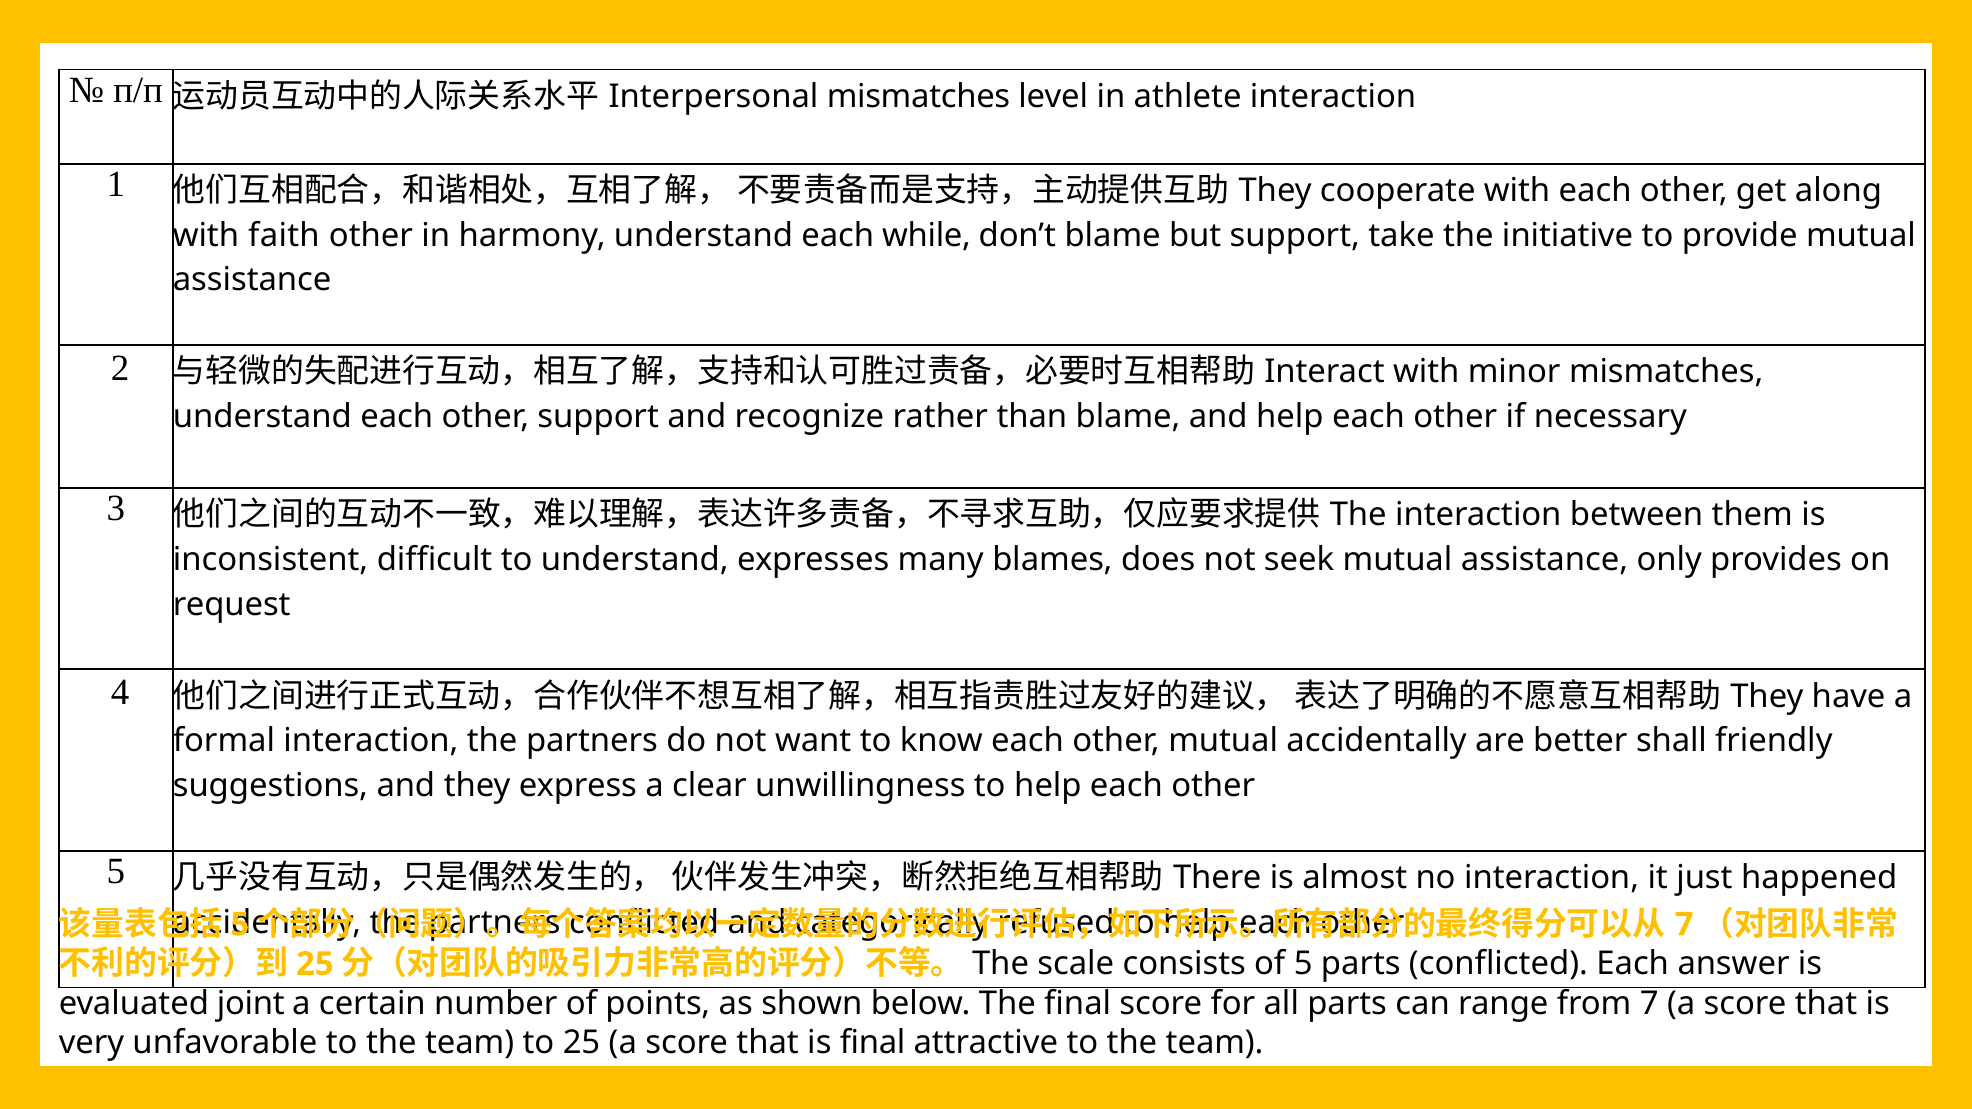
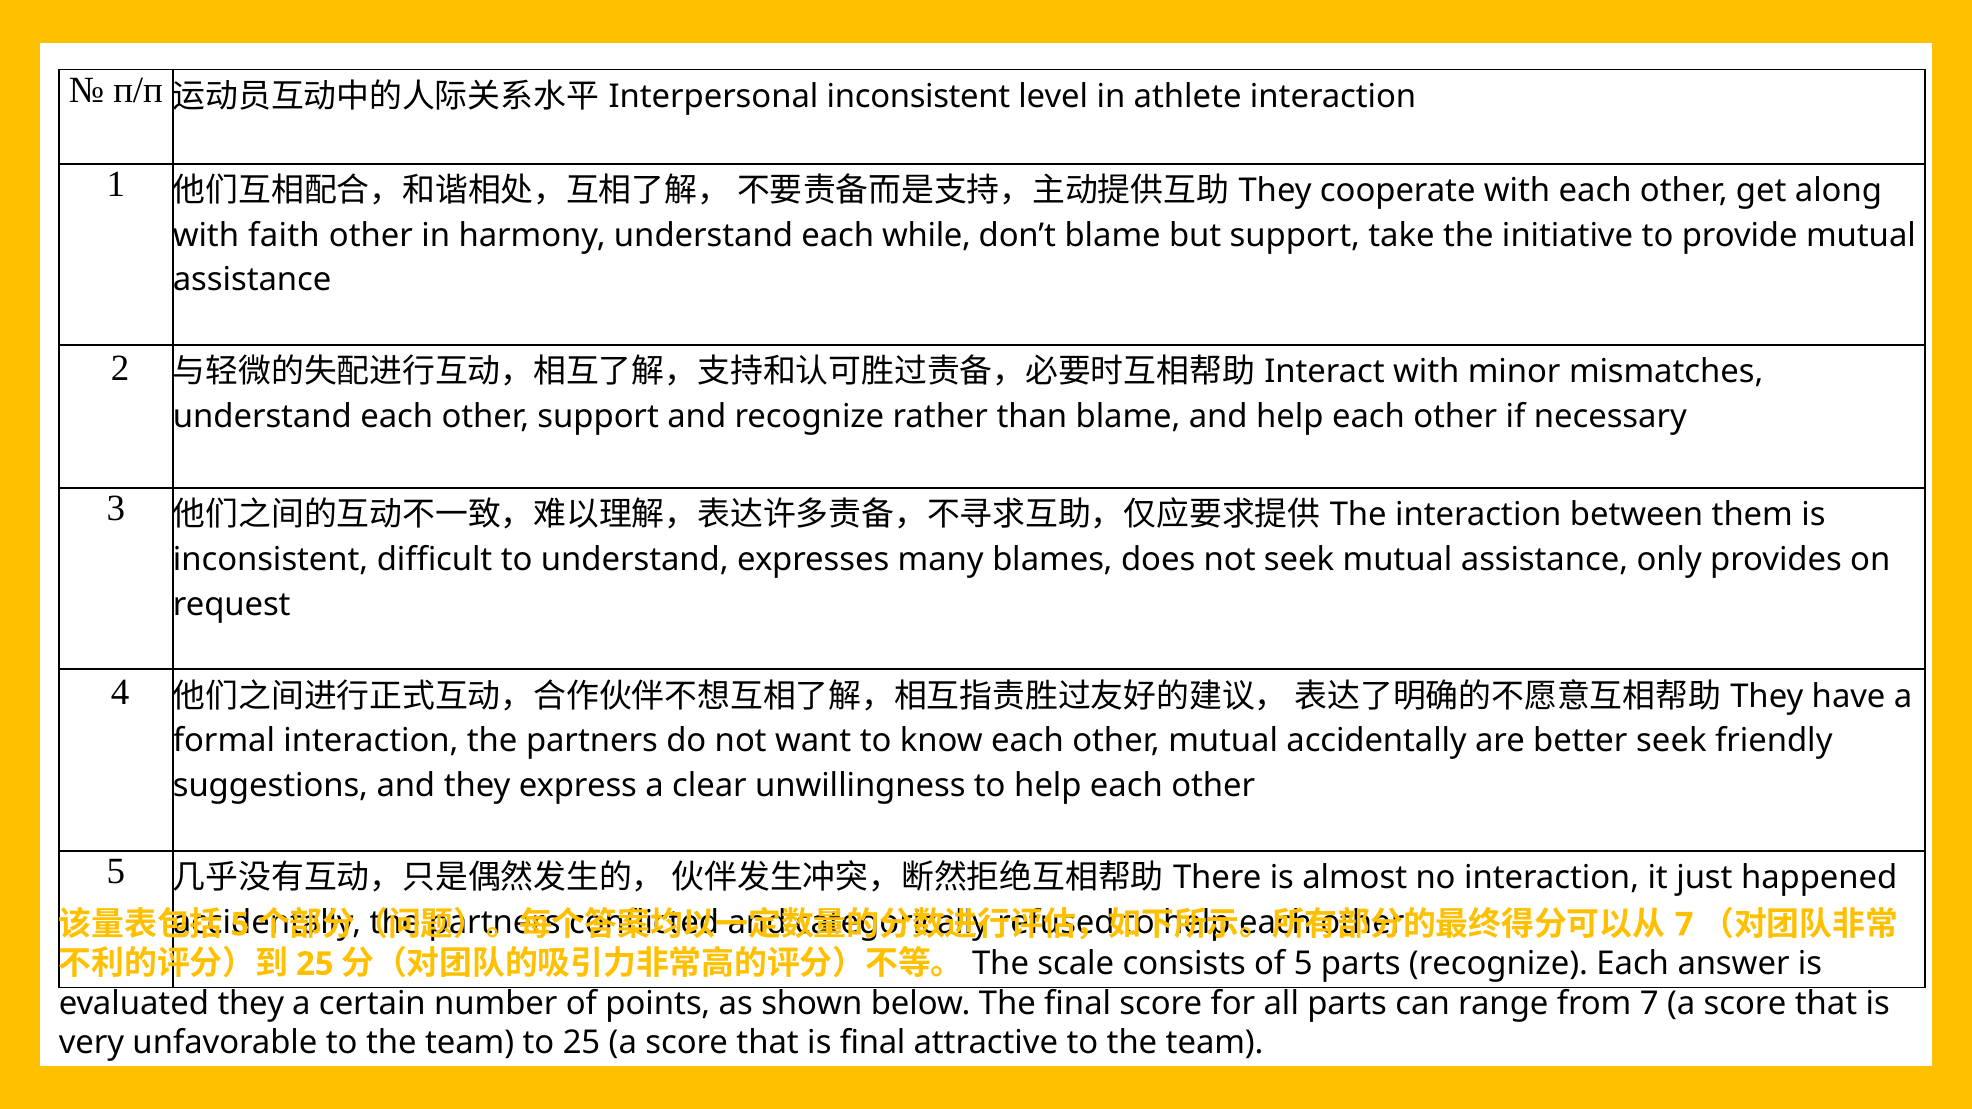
mismatches: mismatches -> inconsistent (918, 97)
better shall: shall -> seek (1671, 741)
parts conflicted: conflicted -> recognize (1498, 964)
evaluated joint: joint -> they (251, 1004)
